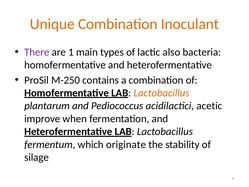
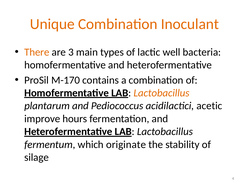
There colour: purple -> orange (37, 52)
1: 1 -> 3 (71, 52)
also: also -> well (172, 52)
M-250: M-250 -> M-170 (66, 80)
when: when -> hours (75, 119)
